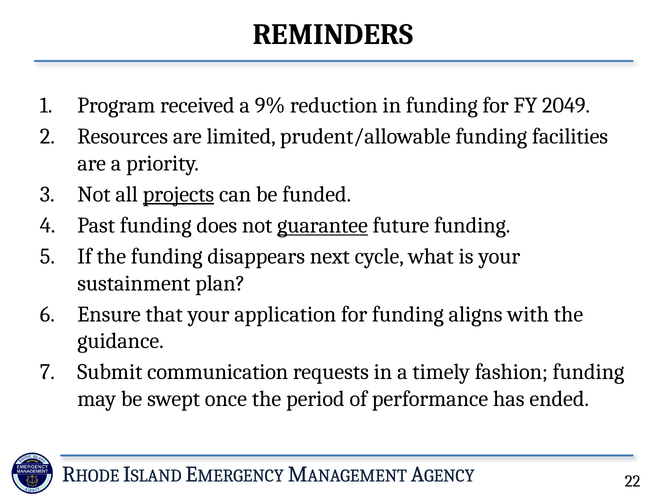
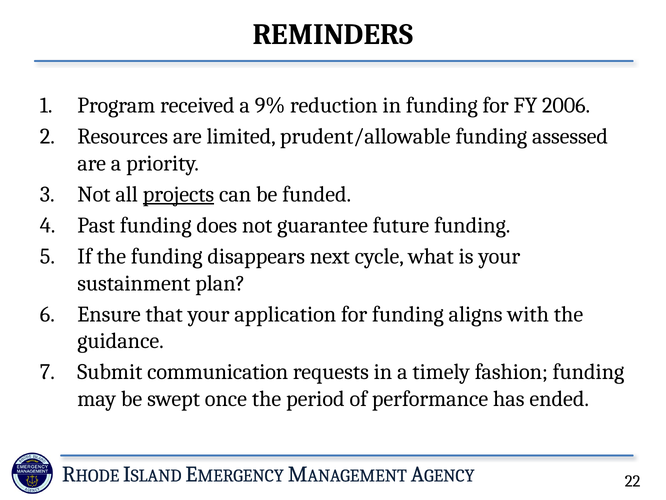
2049: 2049 -> 2006 (566, 105)
facilities: facilities -> assessed (570, 136)
guarantee underline: present -> none (323, 225)
